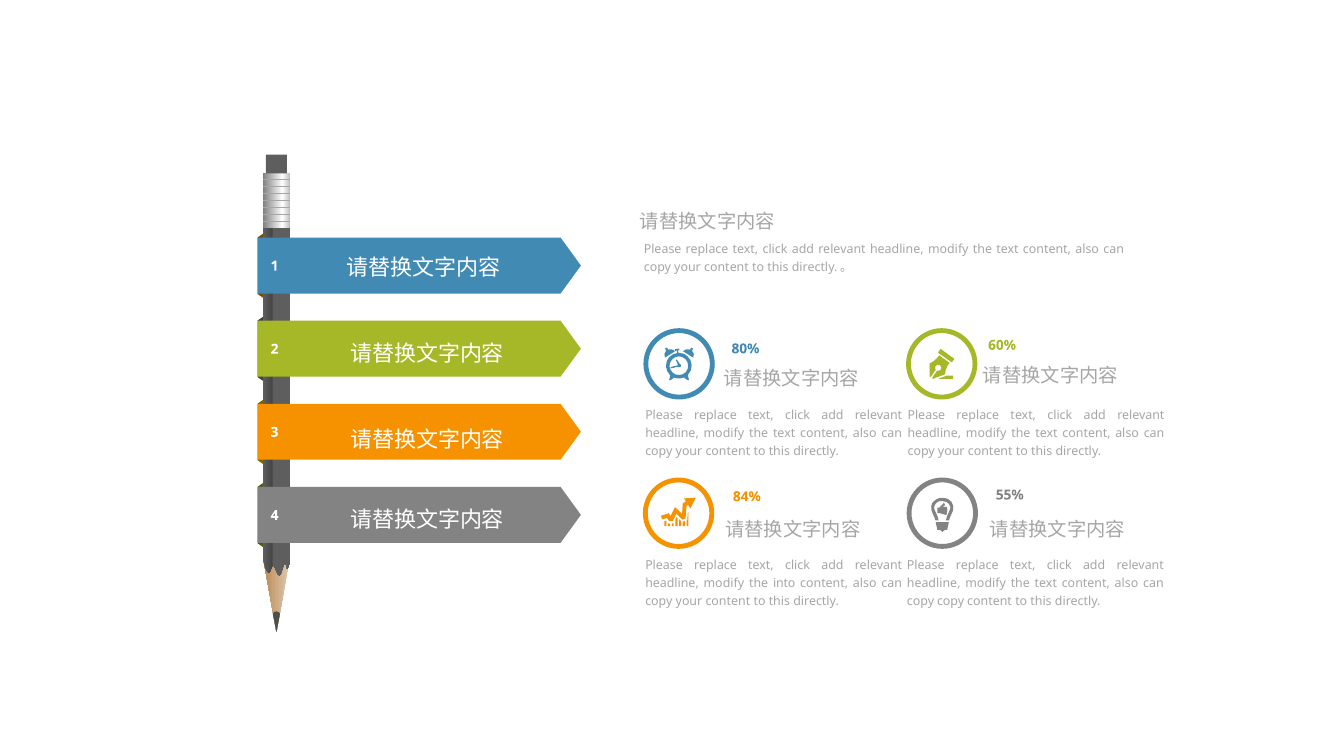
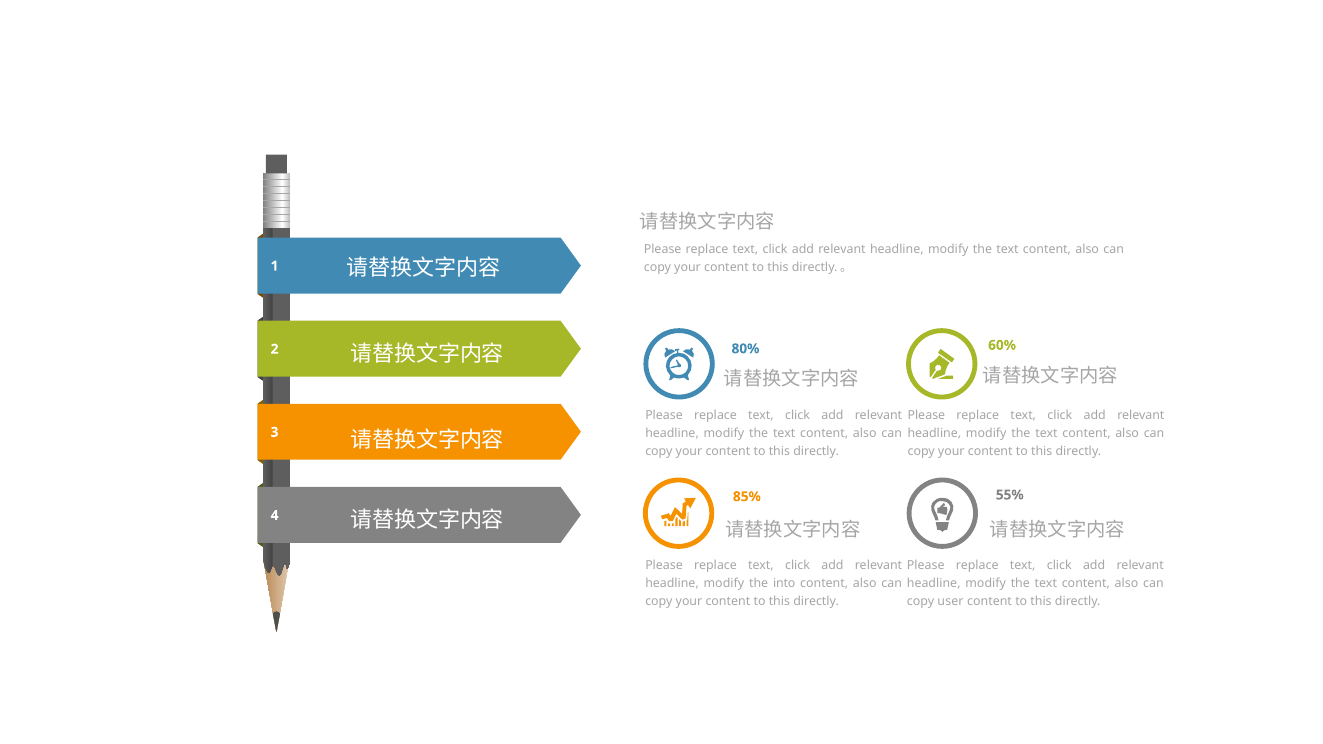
84%: 84% -> 85% (747, 497)
copy copy: copy -> user (951, 601)
